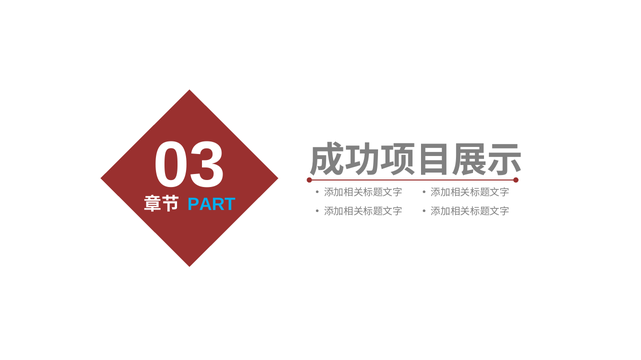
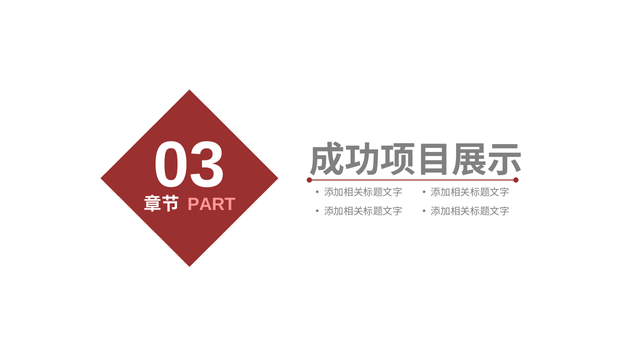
PART colour: light blue -> pink (211, 205)
